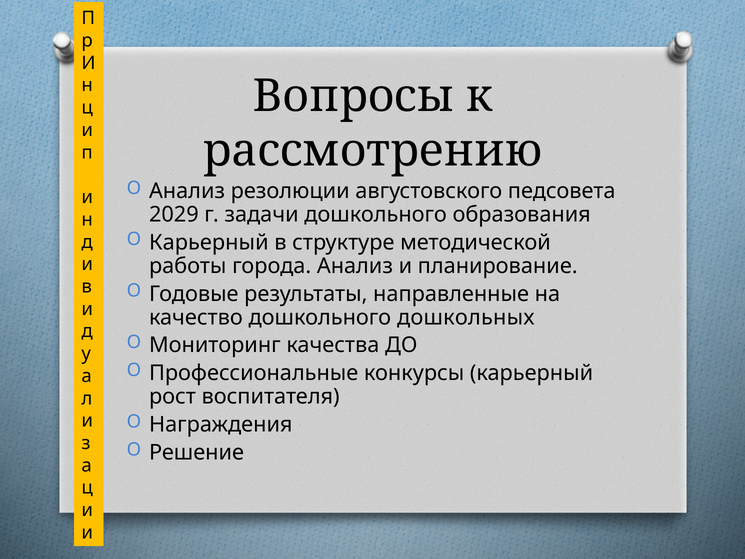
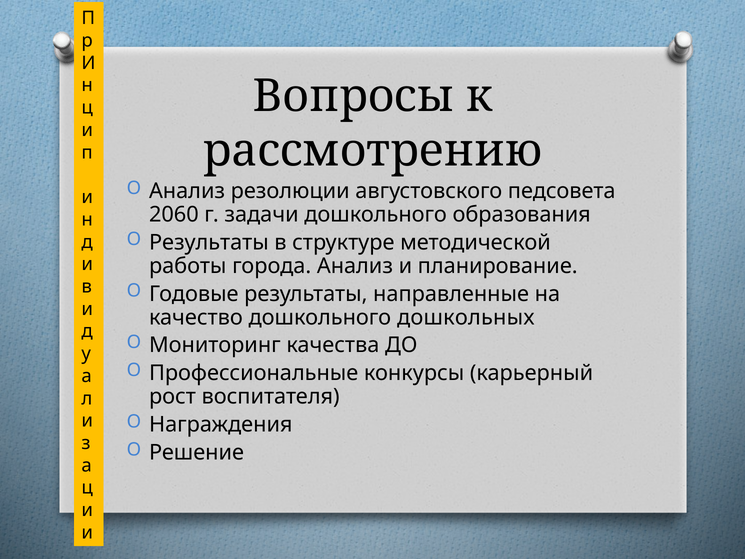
2029: 2029 -> 2060 (174, 214)
Карьерный: Карьерный -> Результаты (209, 242)
